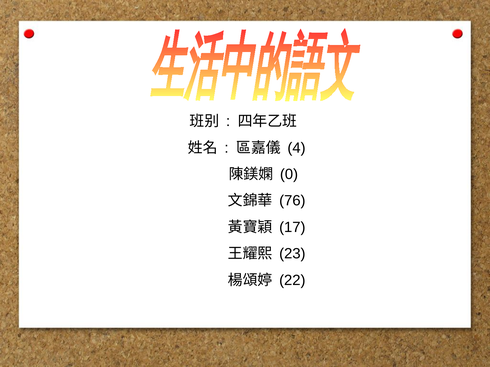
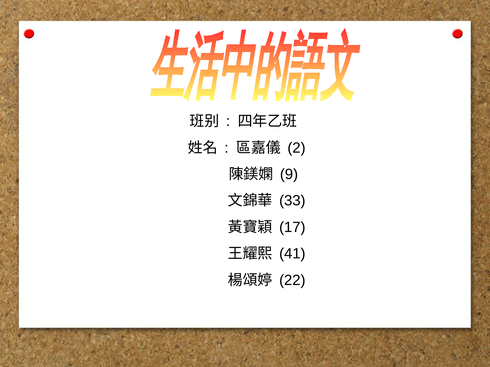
4: 4 -> 2 (297, 148)
0: 0 -> 9 (289, 174)
76: 76 -> 33 (292, 201)
23: 23 -> 41 (292, 254)
